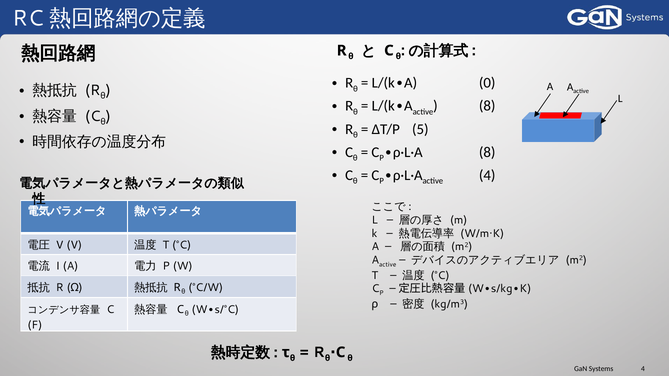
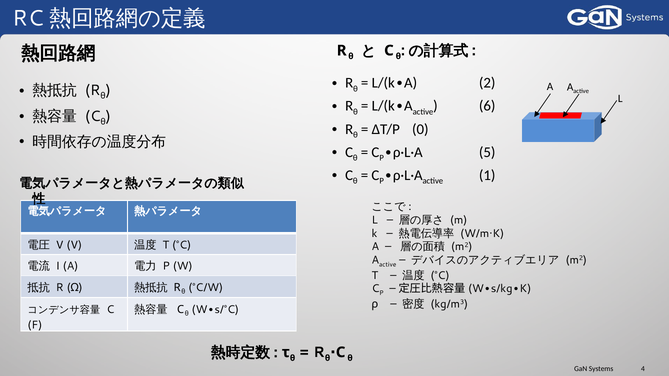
0: 0 -> 2 (487, 83)
8: 8 -> 6 (487, 106)
5: 5 -> 0 (420, 129)
8: 8 -> 5 (487, 152)
4: 4 -> 1 (487, 175)
